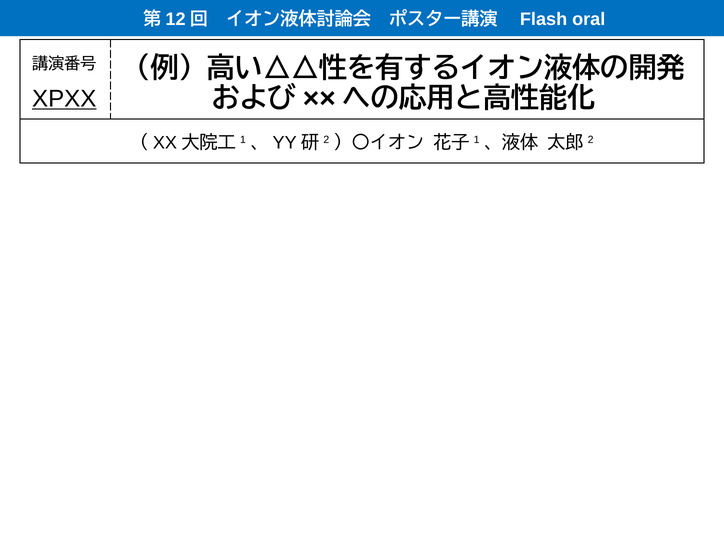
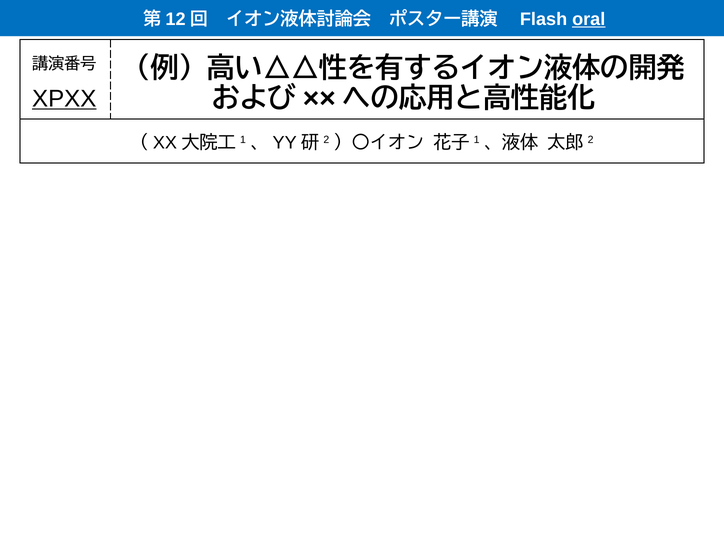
oral underline: none -> present (589, 19)
